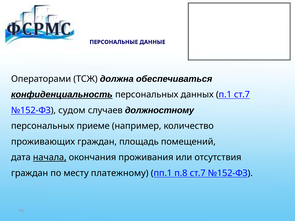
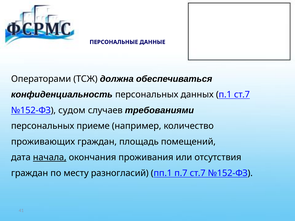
конфиденциальность underline: present -> none (62, 95)
должностному: должностному -> требованиями (159, 110)
платежному: платежному -> разногласий (120, 173)
п.8: п.8 -> п.7 (181, 173)
